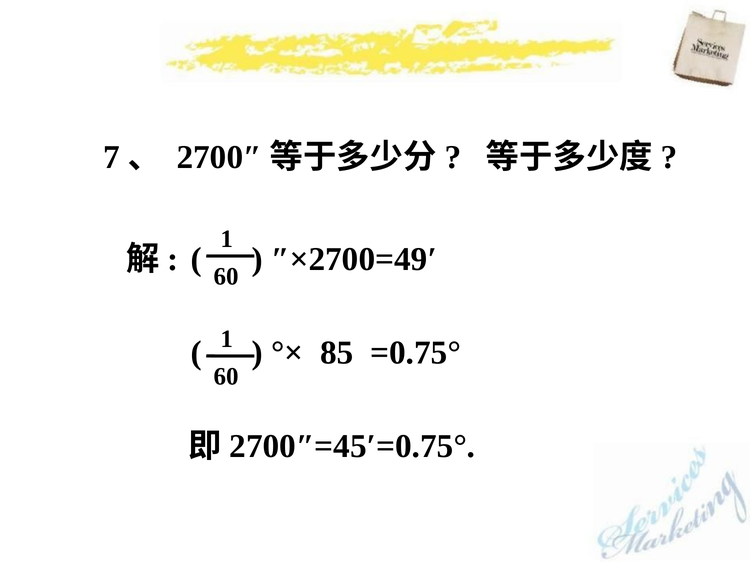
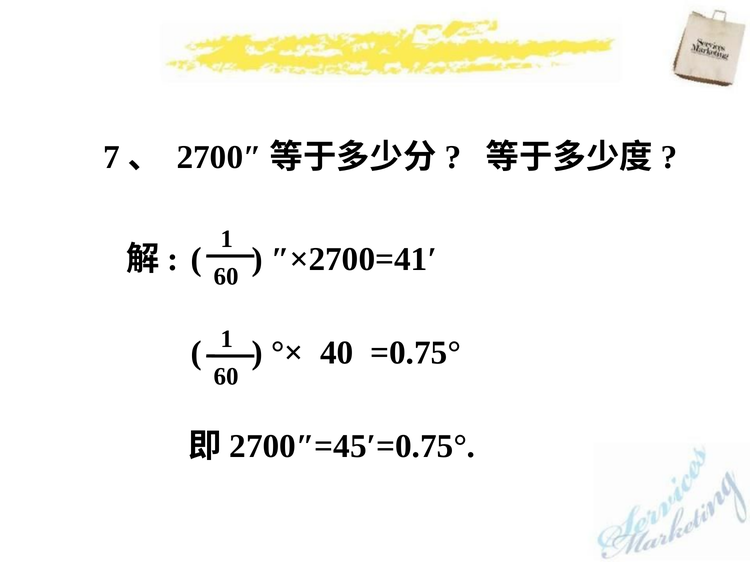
″×2700=49′: ″×2700=49′ -> ″×2700=41′ (354, 260)
85: 85 -> 40 (337, 353)
